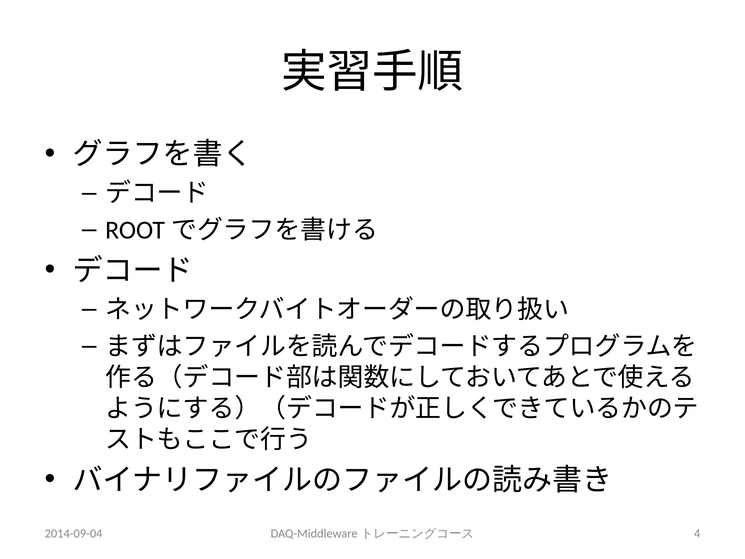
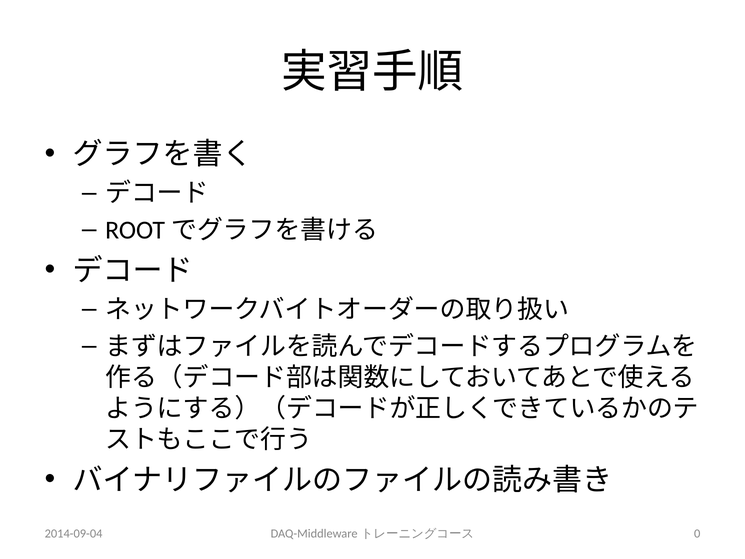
4: 4 -> 0 (697, 533)
